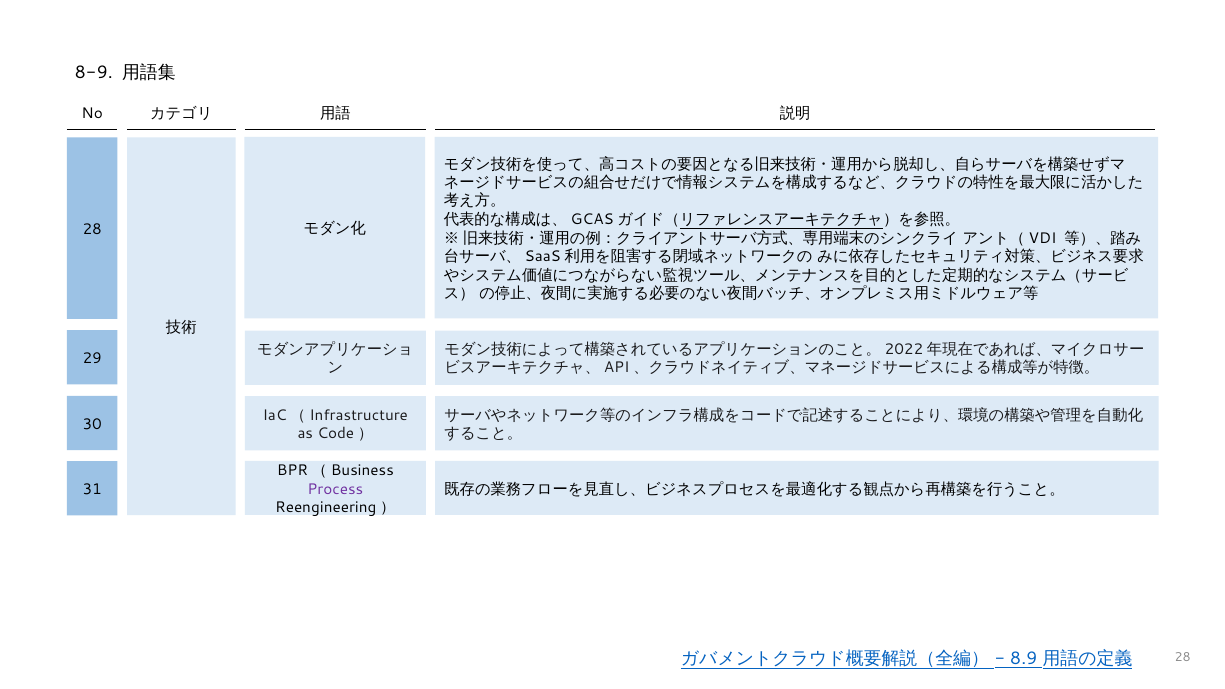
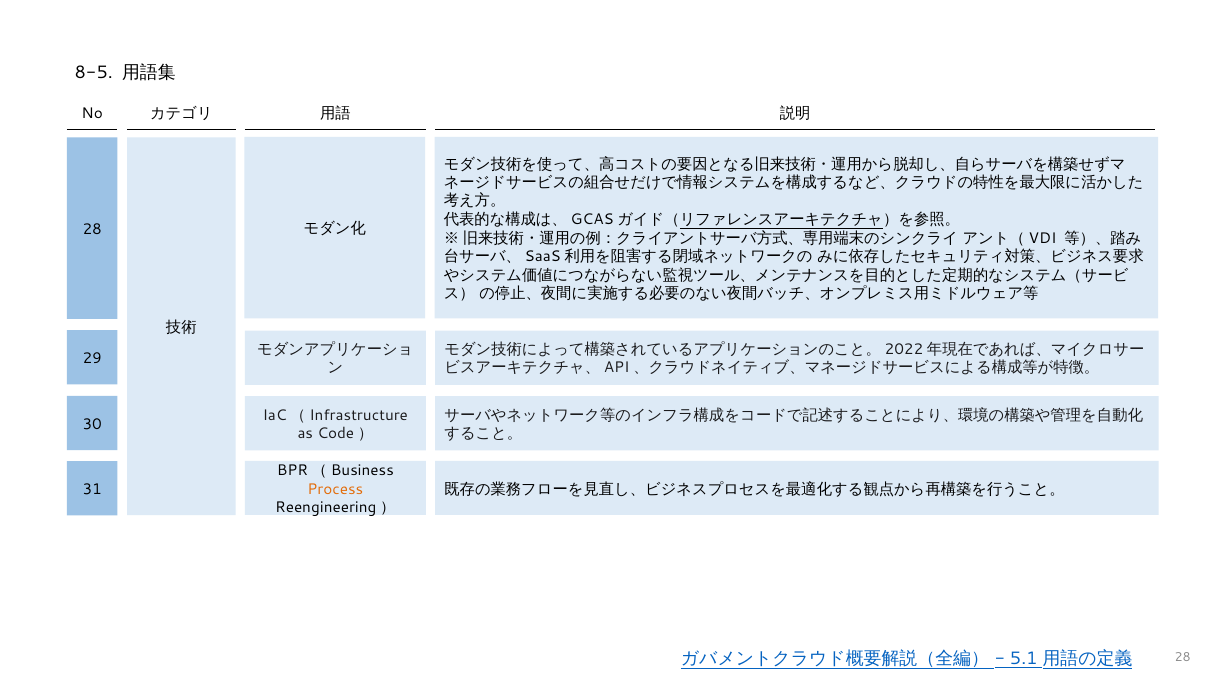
8-9: 8-9 -> 8-5 (94, 72)
Process colour: purple -> orange (335, 489)
8.9: 8.9 -> 5.1 (1024, 659)
